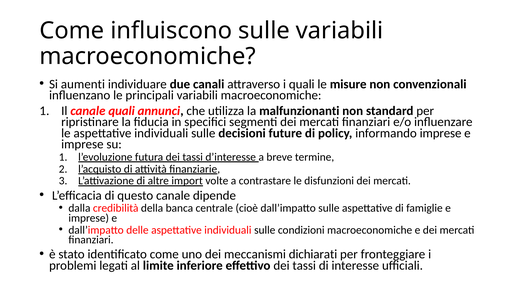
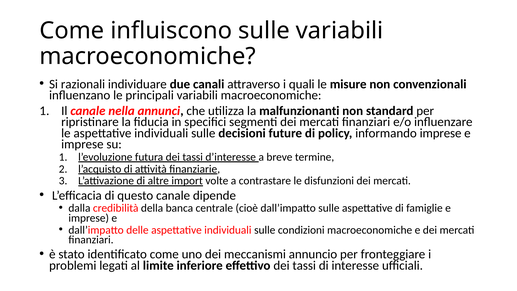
aumenti: aumenti -> razionali (83, 84)
canale quali: quali -> nella (122, 111)
dichiarati: dichiarati -> annuncio (313, 254)
